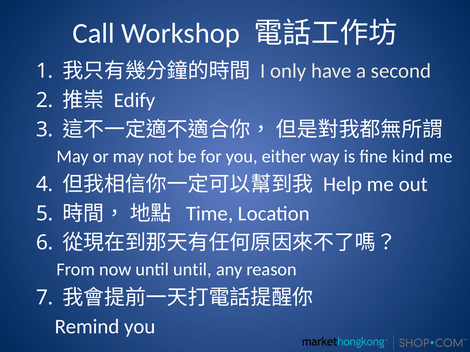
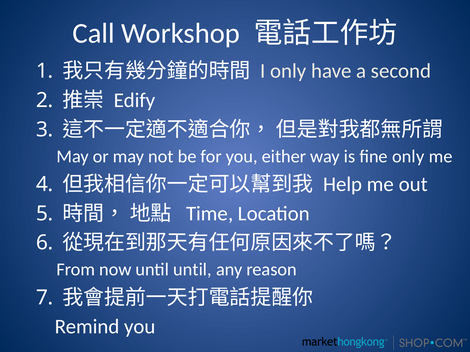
fine kind: kind -> only (408, 157)
